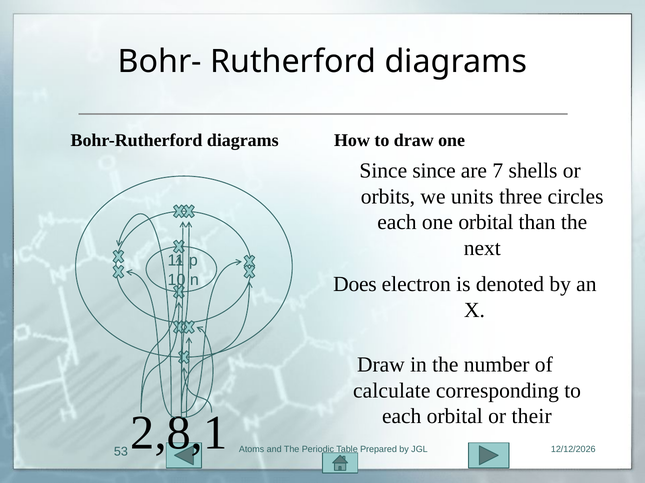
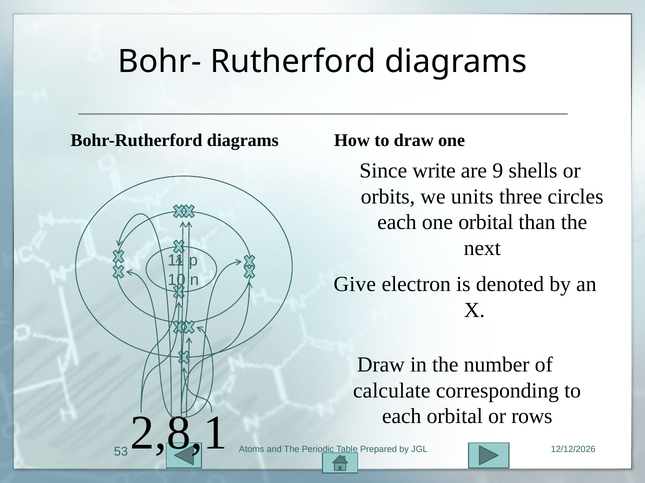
Since since: since -> write (434, 171)
7: 7 -> 9 (498, 171)
Does: Does -> Give (355, 285)
their: their -> rows (532, 417)
